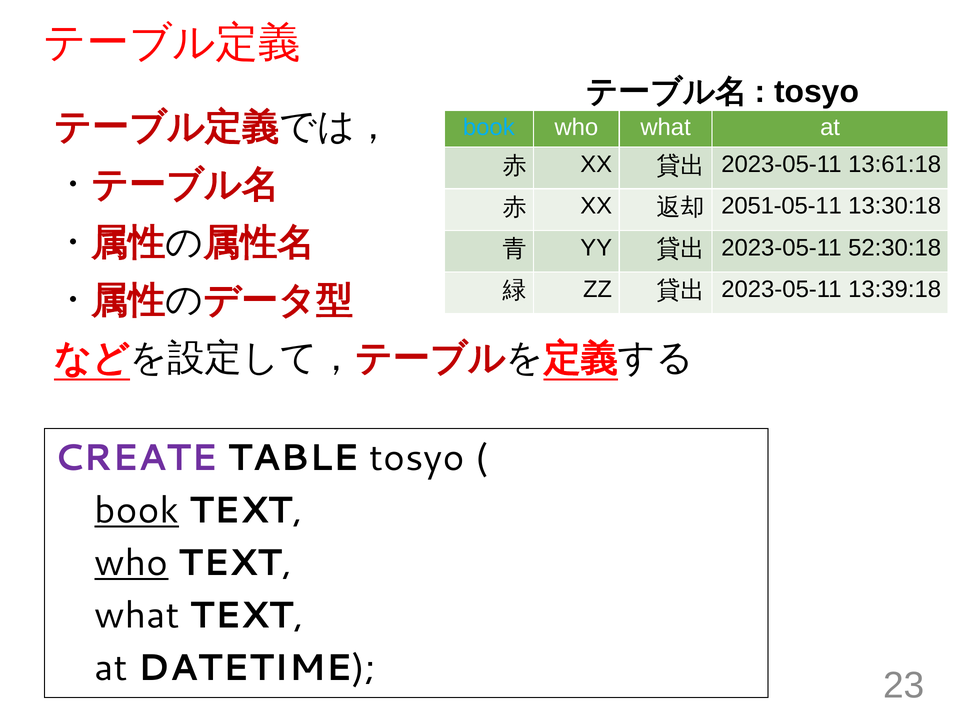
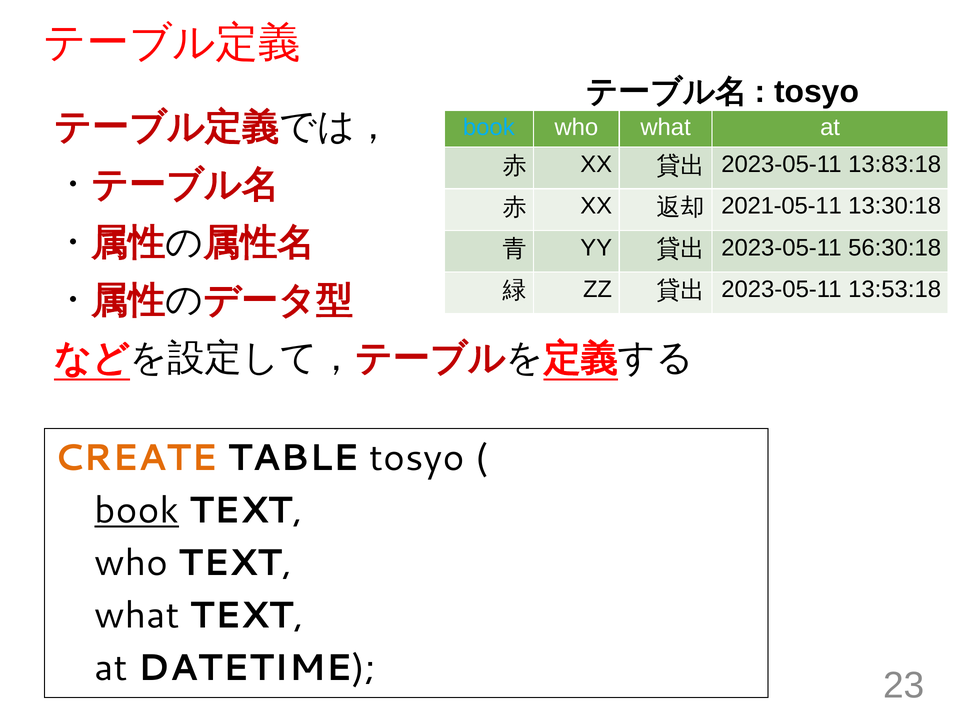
13:61:18: 13:61:18 -> 13:83:18 (895, 165)
2051-05-11: 2051-05-11 -> 2021-05-11 (782, 206)
52:30:18: 52:30:18 -> 56:30:18 (895, 248)
13:39:18: 13:39:18 -> 13:53:18 (895, 289)
CREATE colour: purple -> orange (136, 458)
who underline: present -> none (131, 563)
